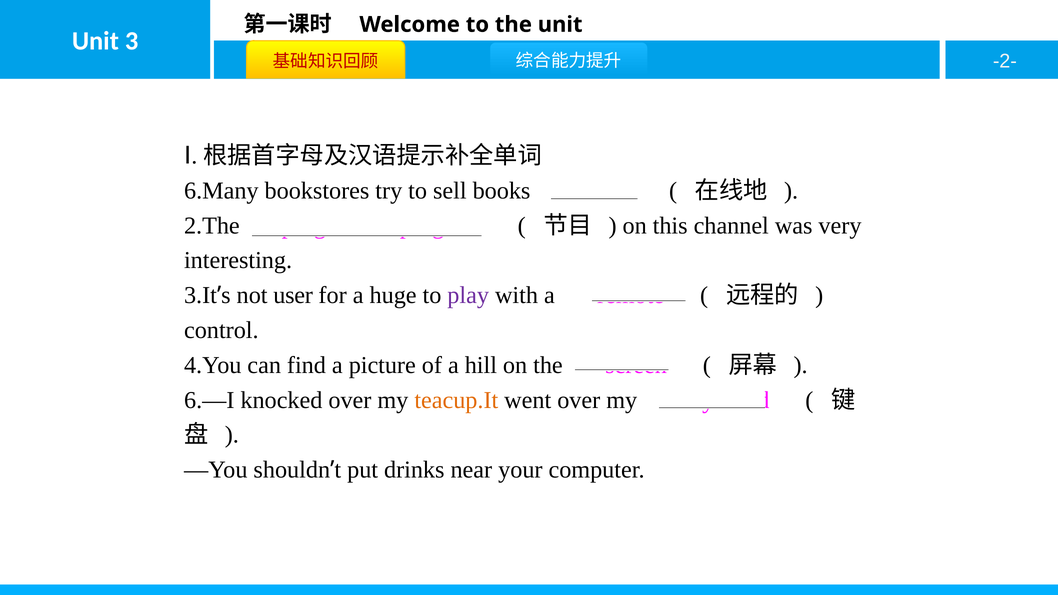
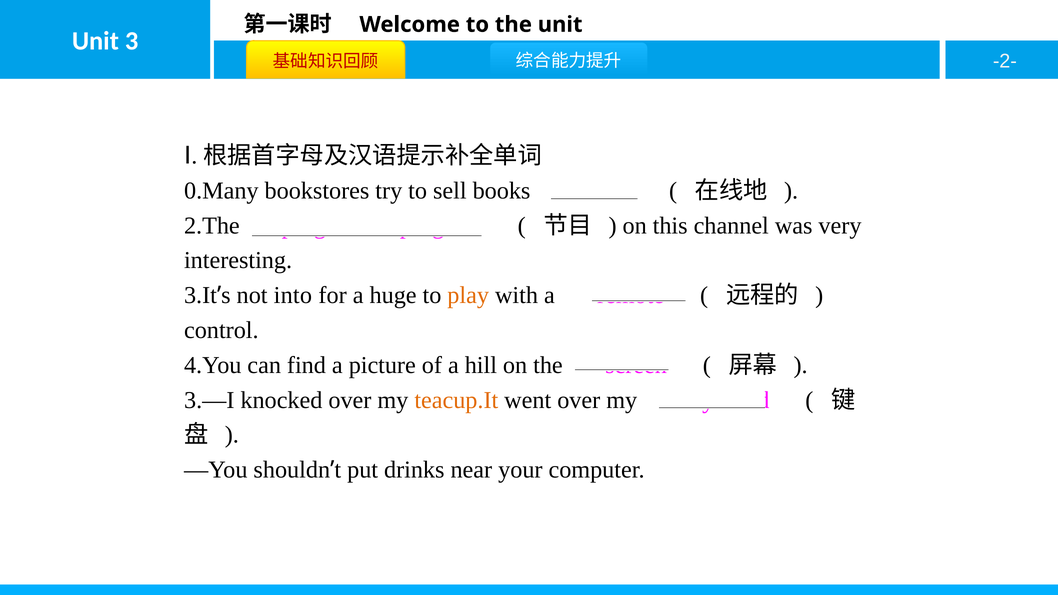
6.Many: 6.Many -> 0.Many (221, 191)
user: user -> into (293, 295)
play colour: purple -> orange (468, 295)
6.—I: 6.—I -> 3.—I (209, 400)
